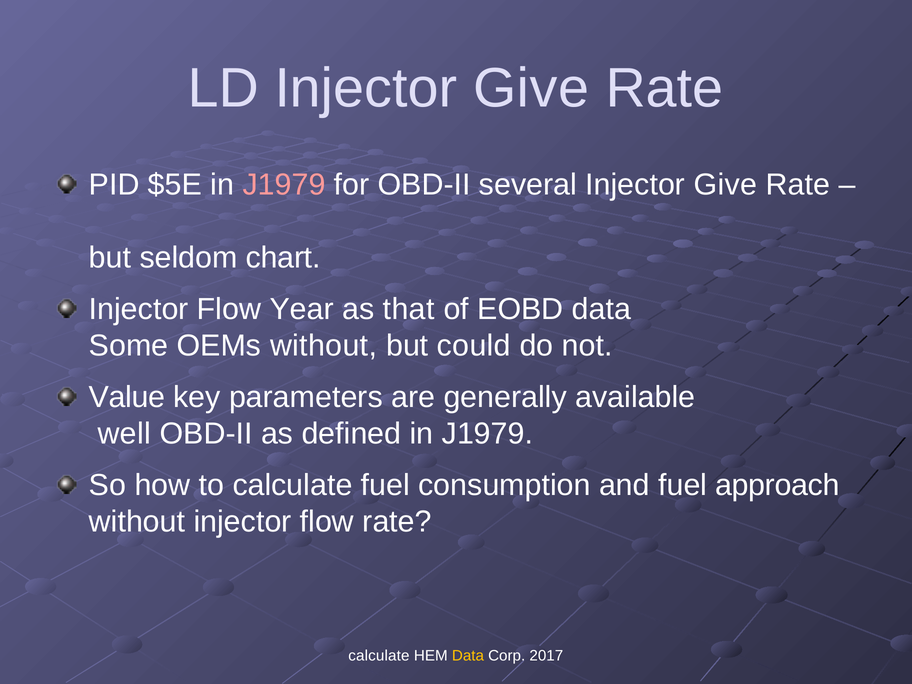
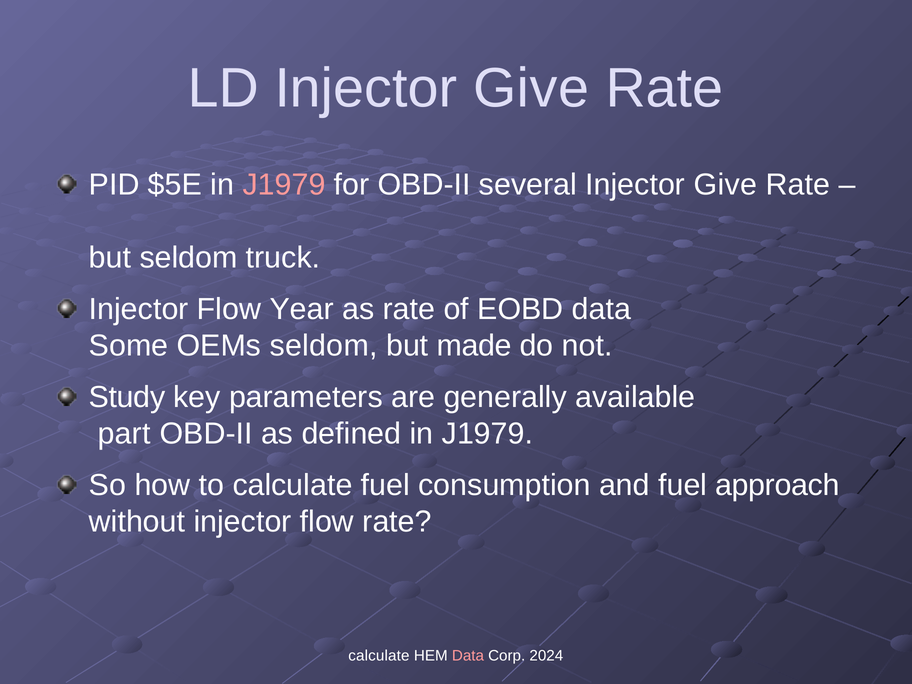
chart: chart -> truck (283, 257)
as that: that -> rate (409, 309)
OEMs without: without -> seldom (324, 346)
could: could -> made (474, 346)
Value: Value -> Study (127, 397)
well: well -> part (124, 434)
Data colour: yellow -> pink (468, 656)
2017: 2017 -> 2024 (546, 656)
